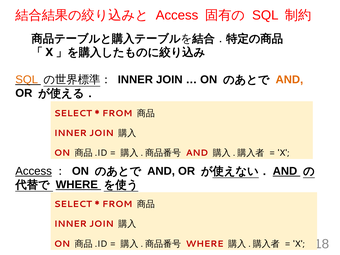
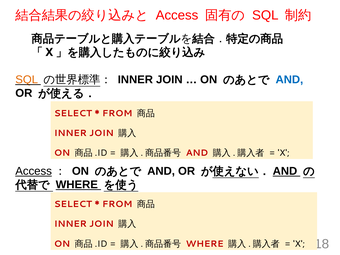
AND colour: orange -> blue (289, 80)
